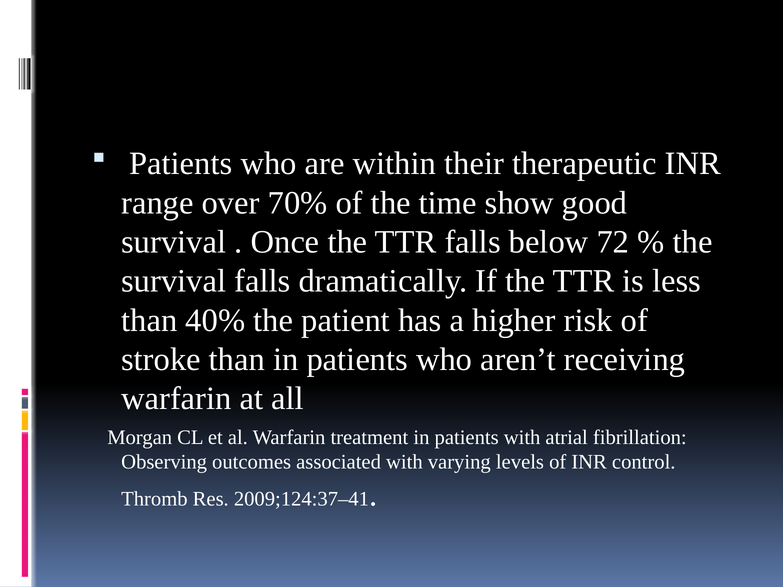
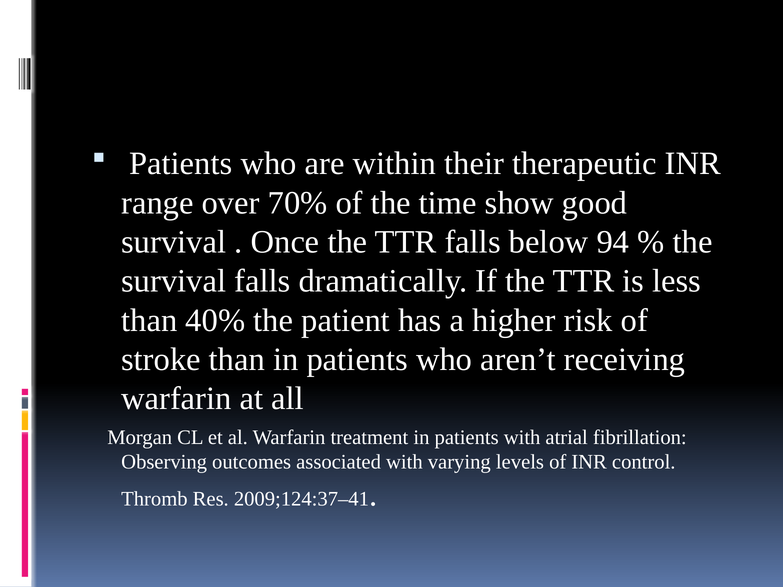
72: 72 -> 94 (613, 242)
